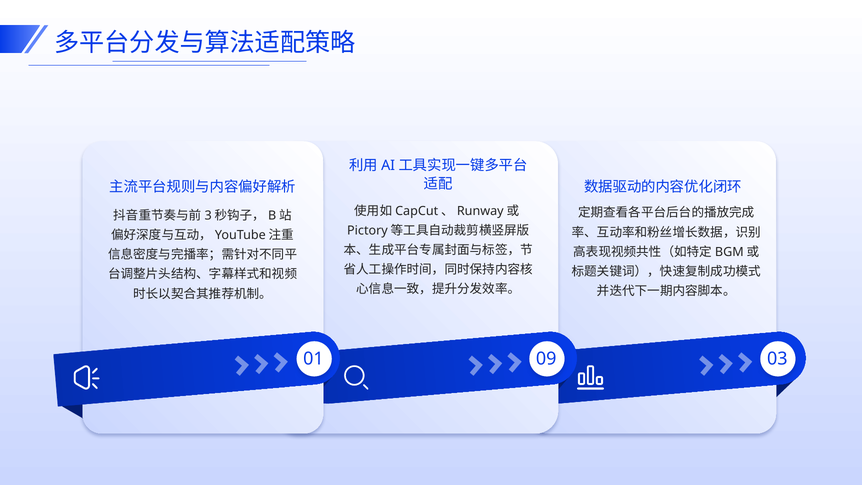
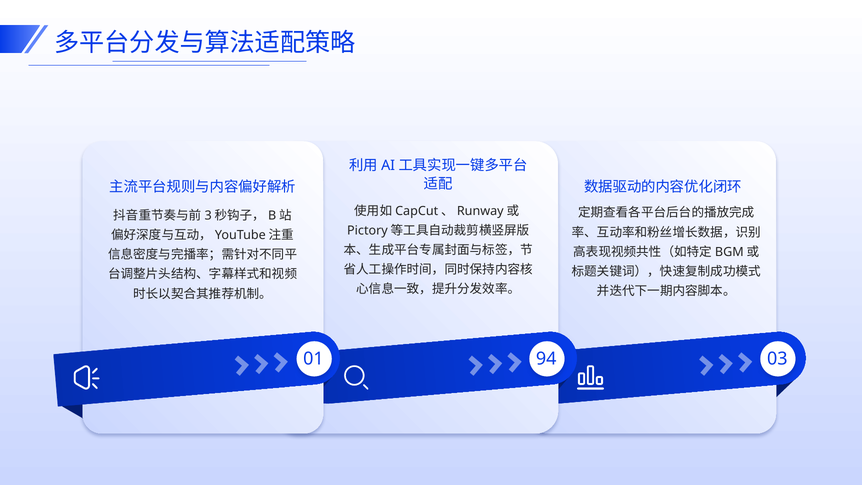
09: 09 -> 94 (546, 358)
